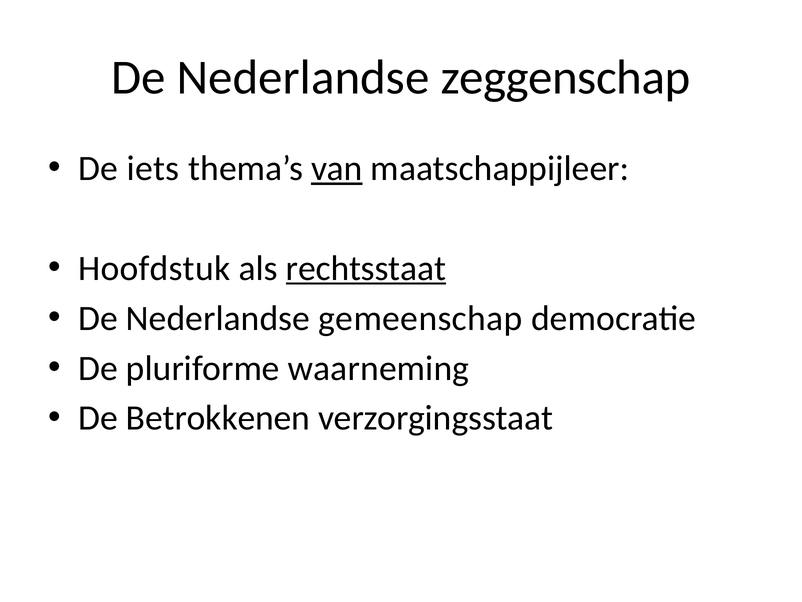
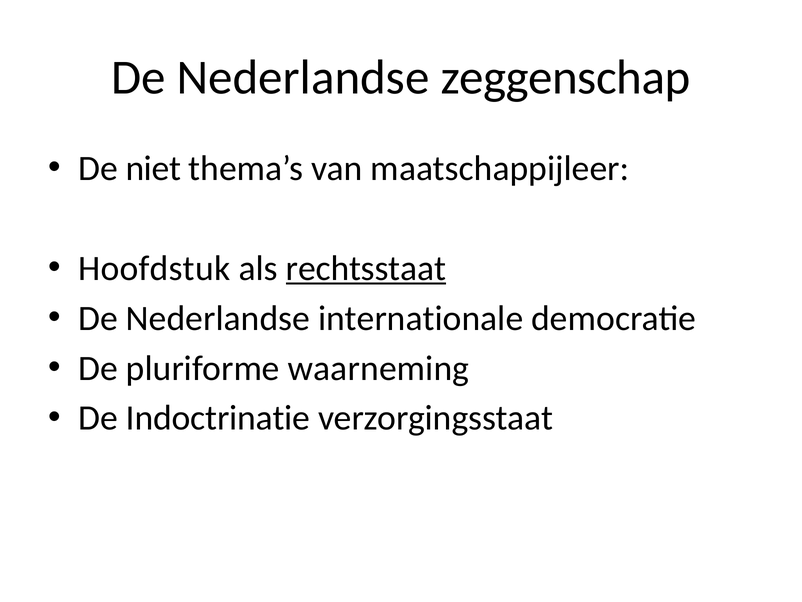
iets: iets -> niet (153, 168)
van underline: present -> none (337, 168)
gemeenschap: gemeenschap -> internationale (421, 318)
Betrokkenen: Betrokkenen -> Indoctrinatie (218, 418)
